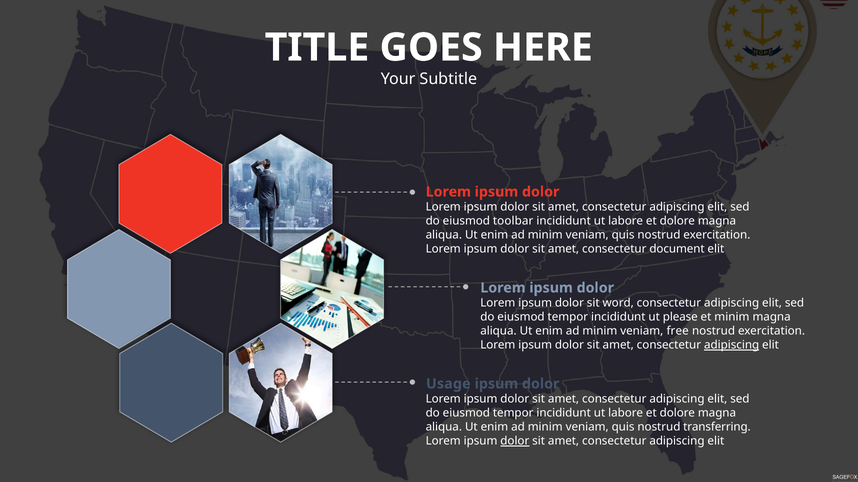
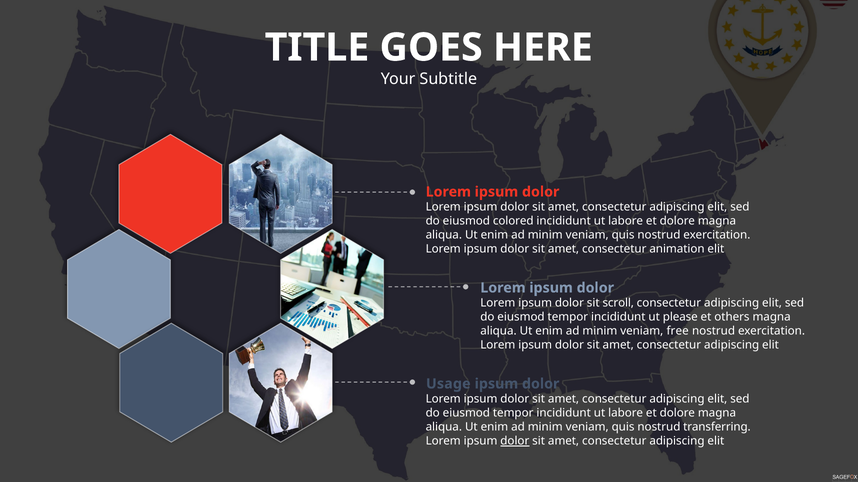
toolbar: toolbar -> colored (513, 221)
document: document -> animation (677, 249)
word: word -> scroll (618, 304)
et minim: minim -> others (732, 317)
adipiscing underline: present -> none (732, 345)
